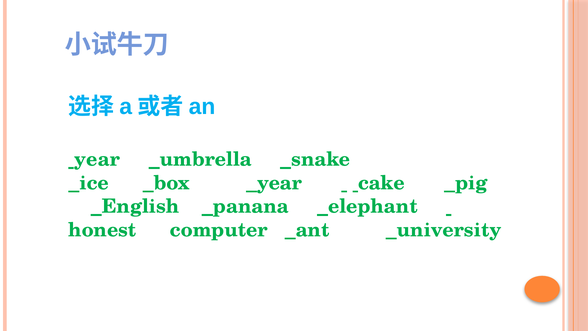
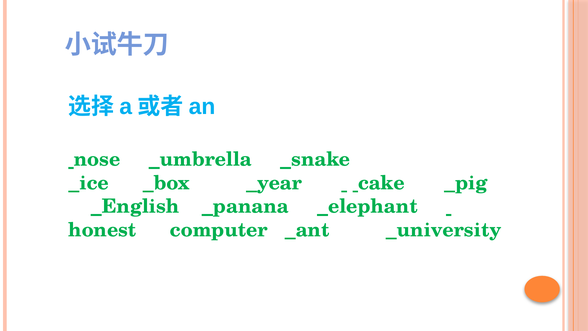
year: year -> nose (97, 159)
